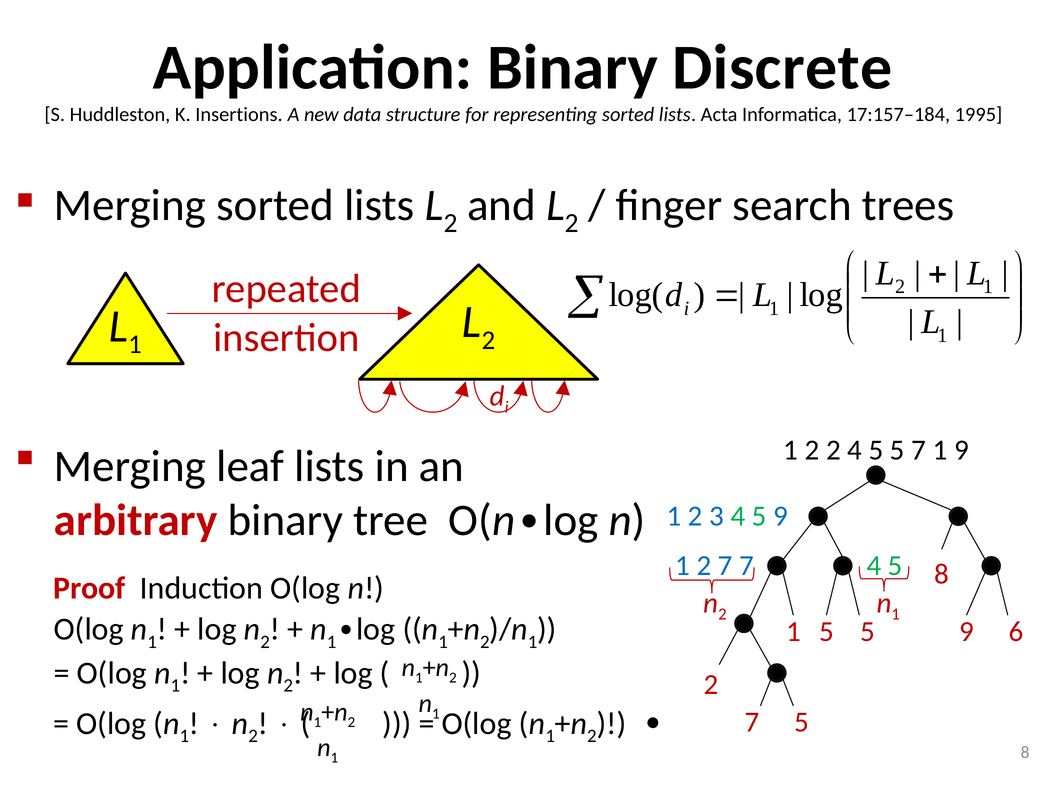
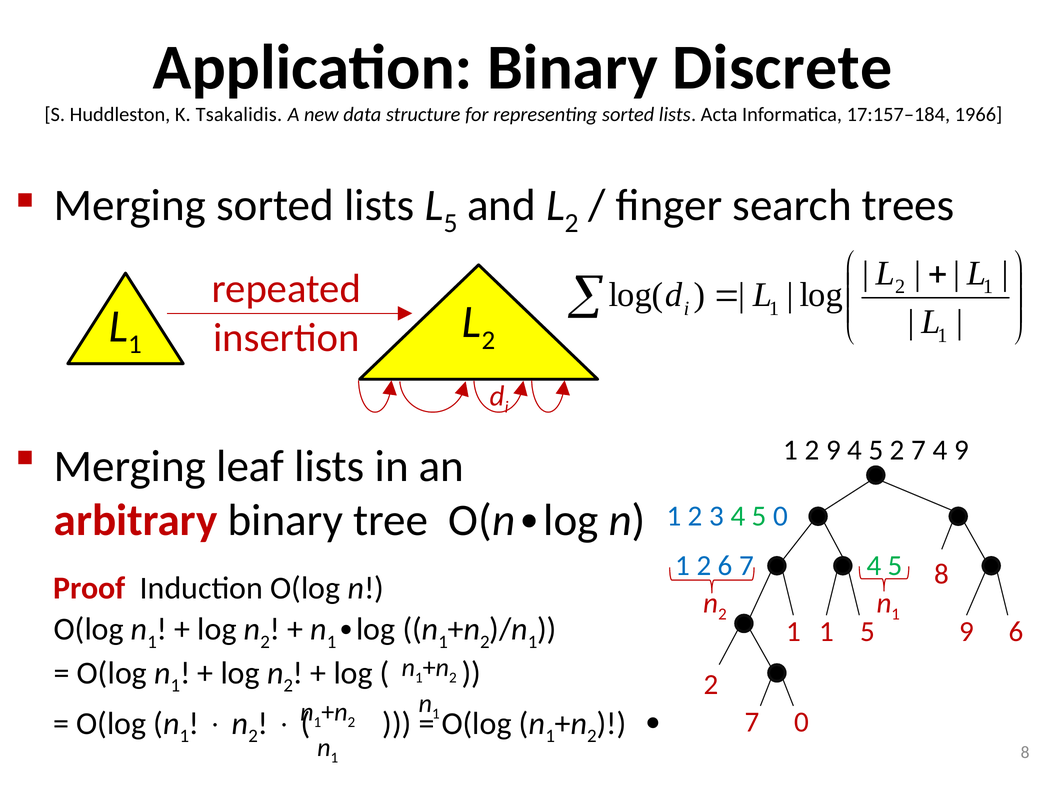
Insertions: Insertions -> Tsakalidis (239, 115)
1995: 1995 -> 1966 (979, 115)
2: 2 -> 5 (451, 223)
2 2: 2 -> 9 (833, 450)
4 5 5: 5 -> 2 (897, 450)
1: 1 -> 4 (940, 450)
4 5 9: 9 -> 0 (781, 516)
7: 7 -> 6 (725, 566)
5: 5 -> 1 (826, 632)
7 5: 5 -> 0 (802, 723)
